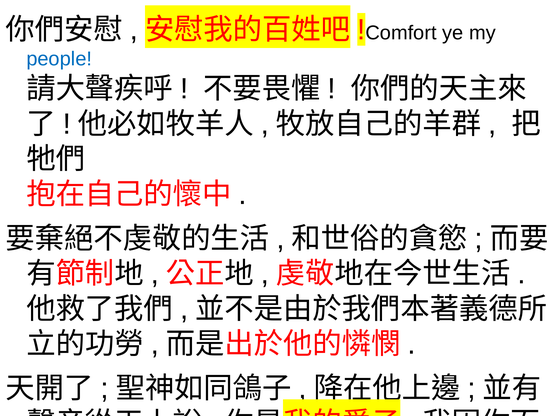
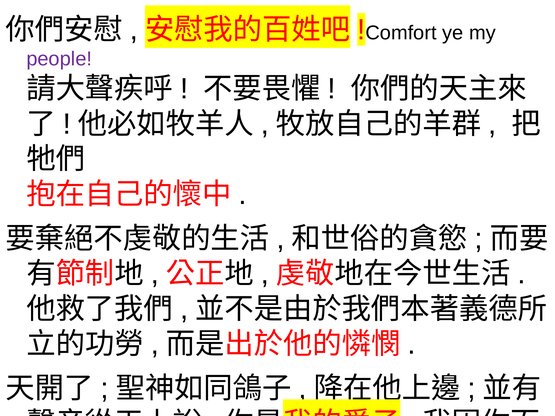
people colour: blue -> purple (59, 59)
